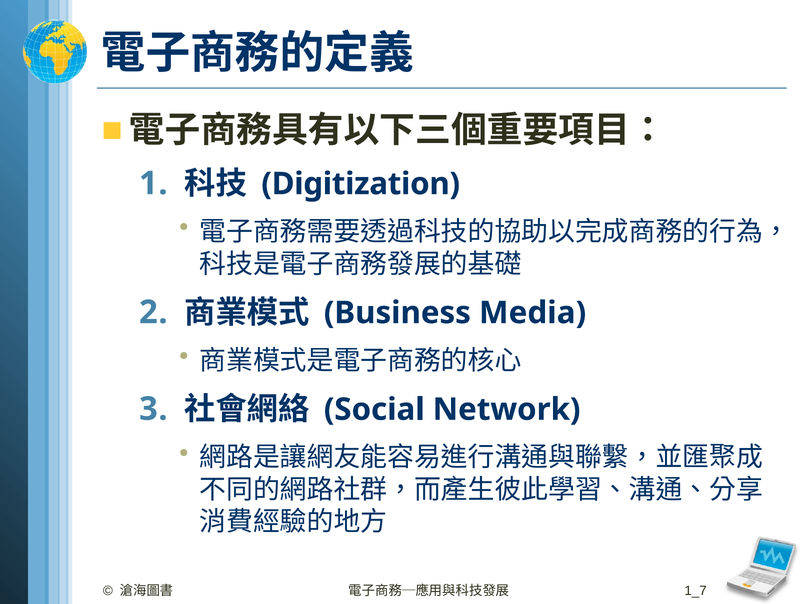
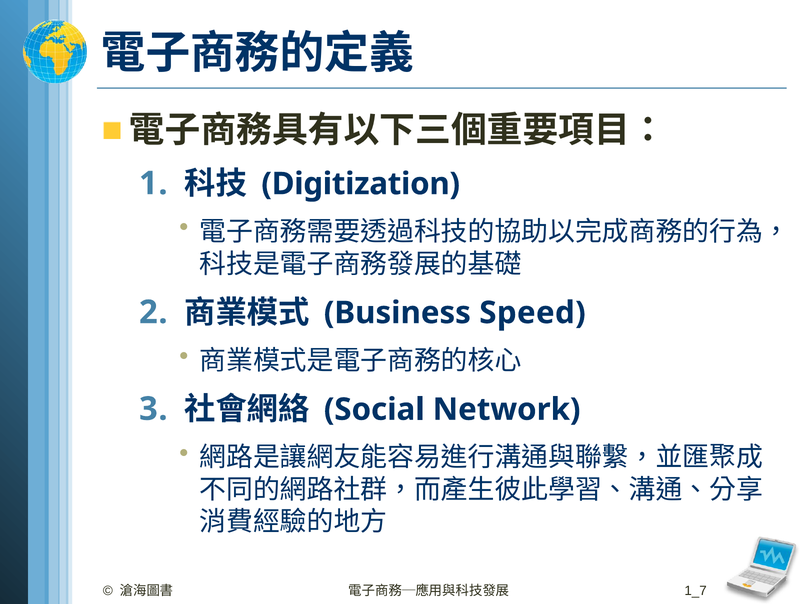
Media: Media -> Speed (532, 313)
